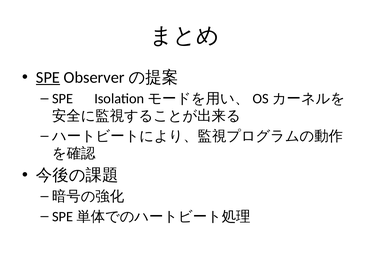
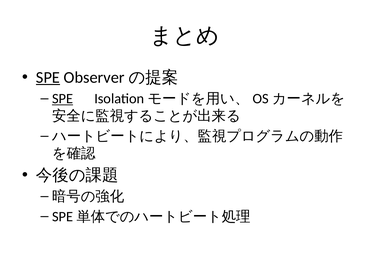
SPE underline: none -> present (63, 99)
